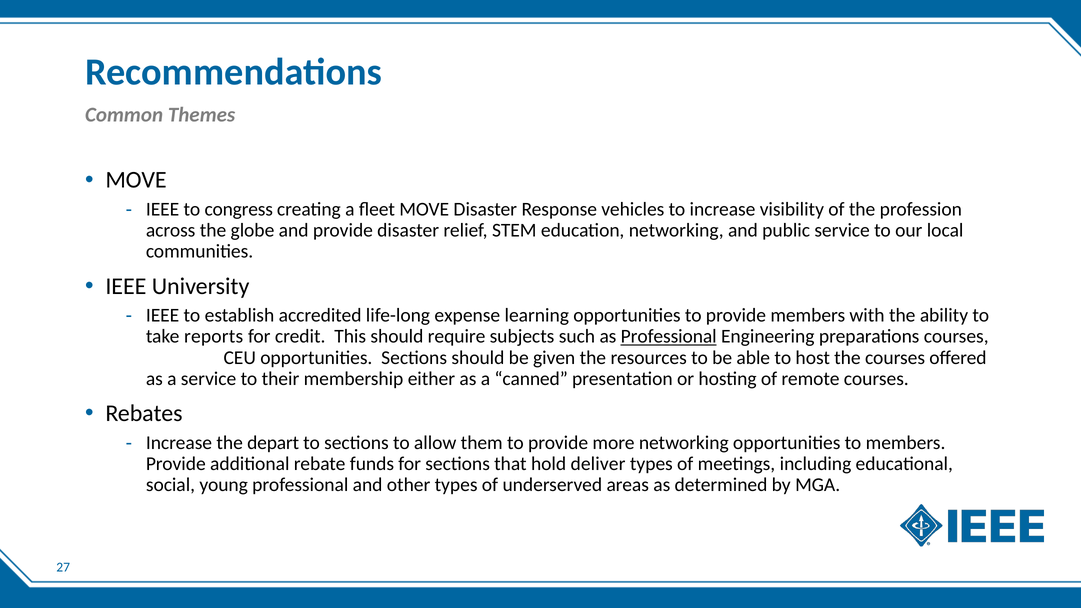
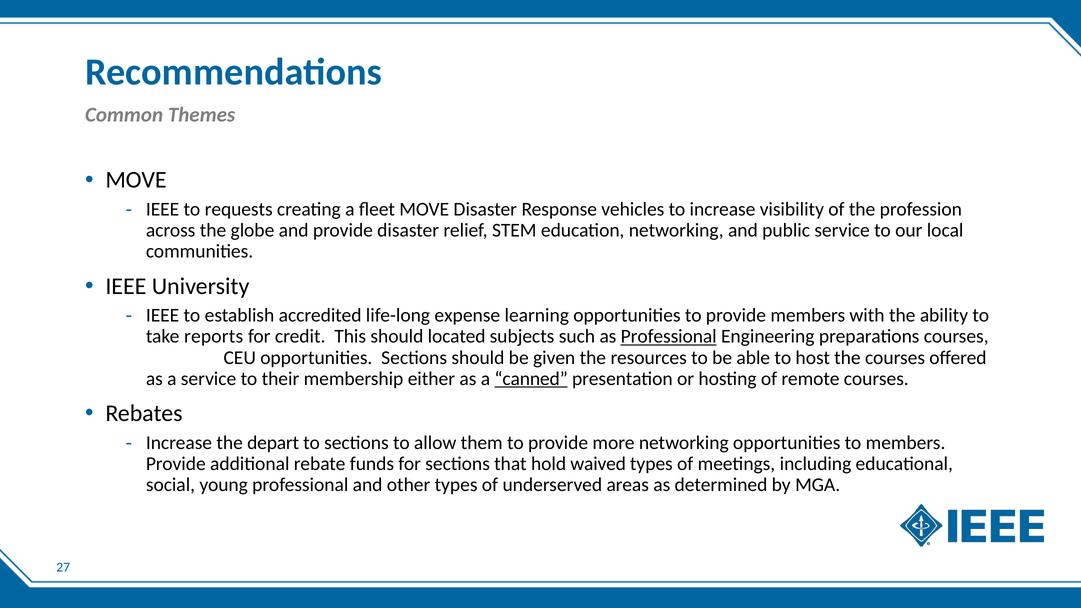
congress: congress -> requests (239, 209)
require: require -> located (457, 336)
canned underline: none -> present (531, 379)
deliver: deliver -> waived (598, 464)
